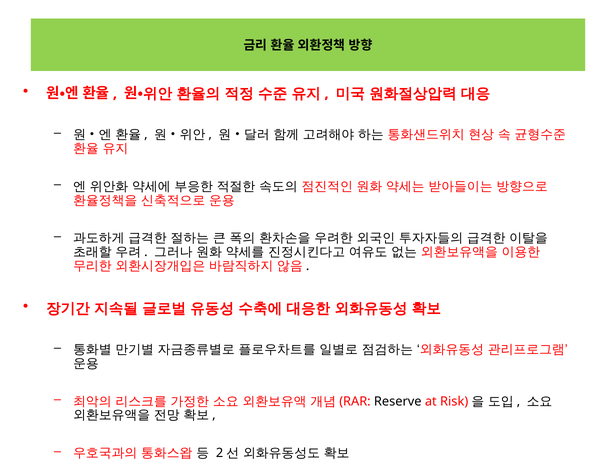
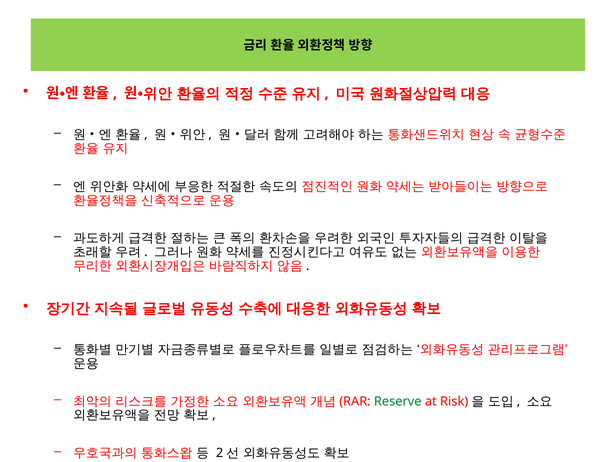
Reserve colour: black -> green (398, 401)
